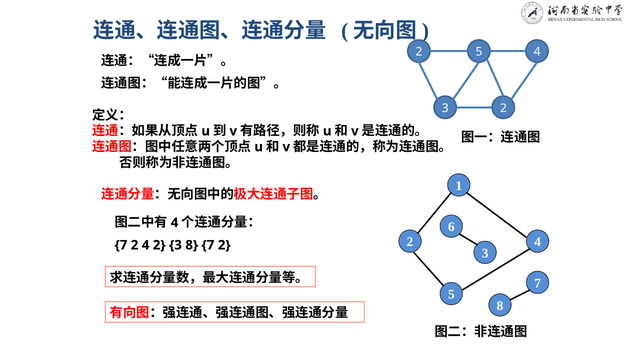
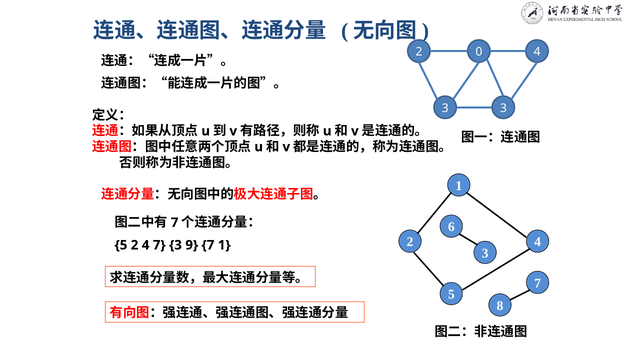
5: 5 -> 0 (479, 52)
3 2: 2 -> 3 (503, 108)
4: 4 -> 7 (175, 223)
7: 7 -> 5 (121, 245)
4 2: 2 -> 7 (159, 245)
3 8: 8 -> 9 (192, 245)
2: 2 -> 1 (224, 245)
